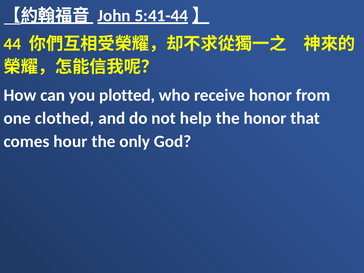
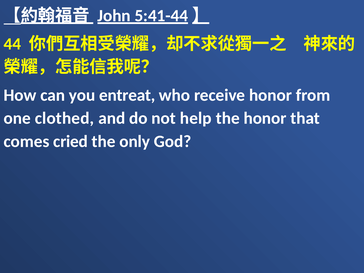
plotted: plotted -> entreat (127, 95)
hour: hour -> cried (71, 141)
